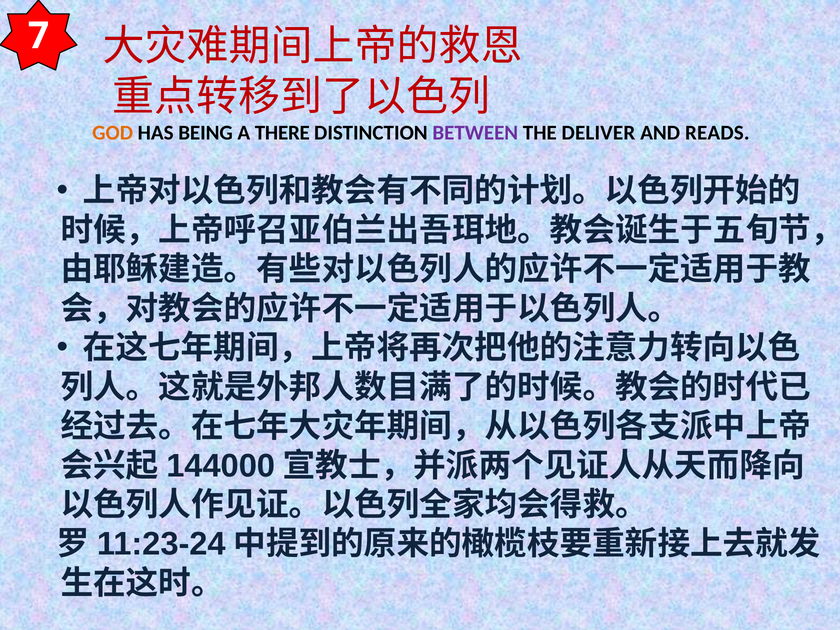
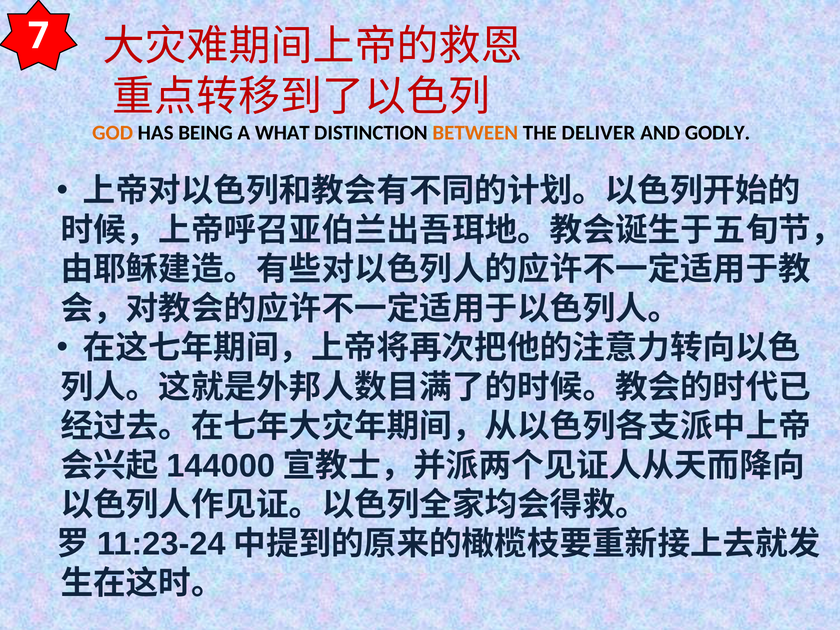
THERE: THERE -> WHAT (282, 133)
BETWEEN colour: purple -> orange (475, 133)
READS: READS -> GODLY (717, 133)
